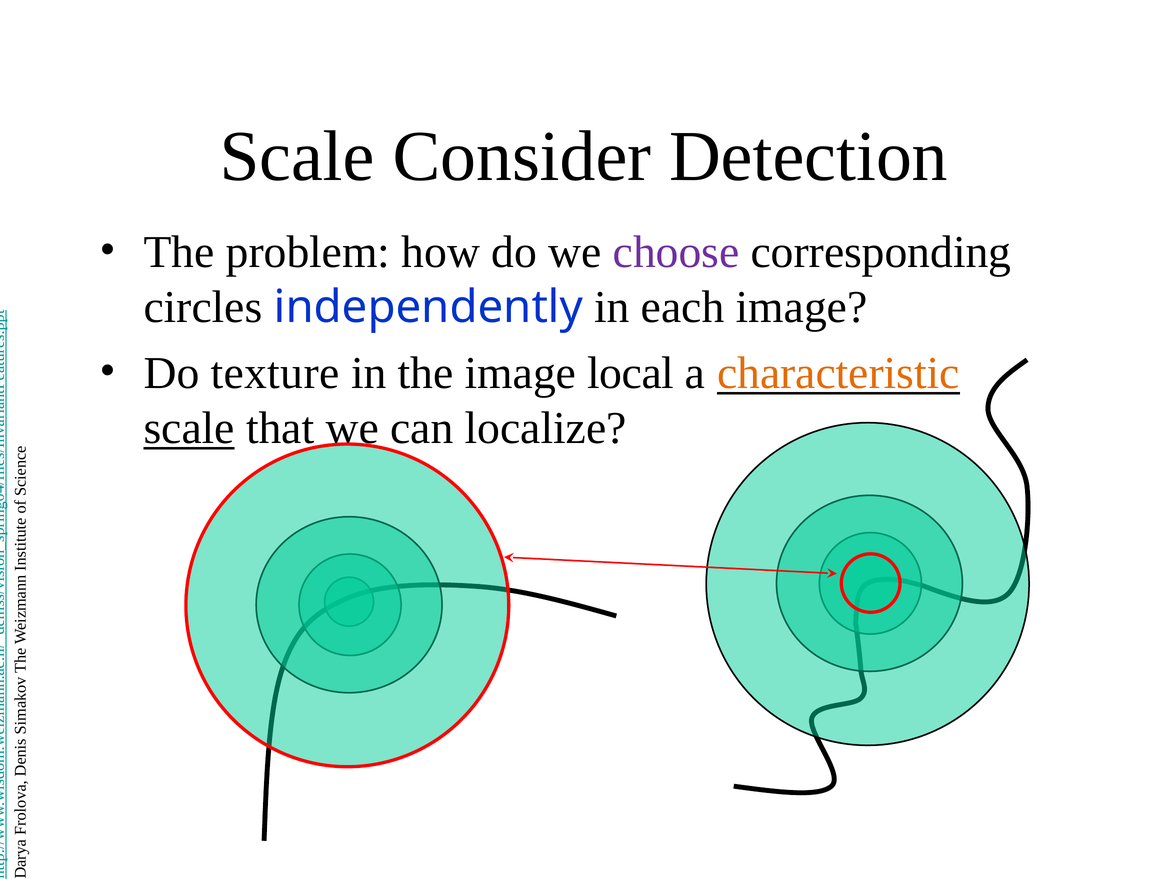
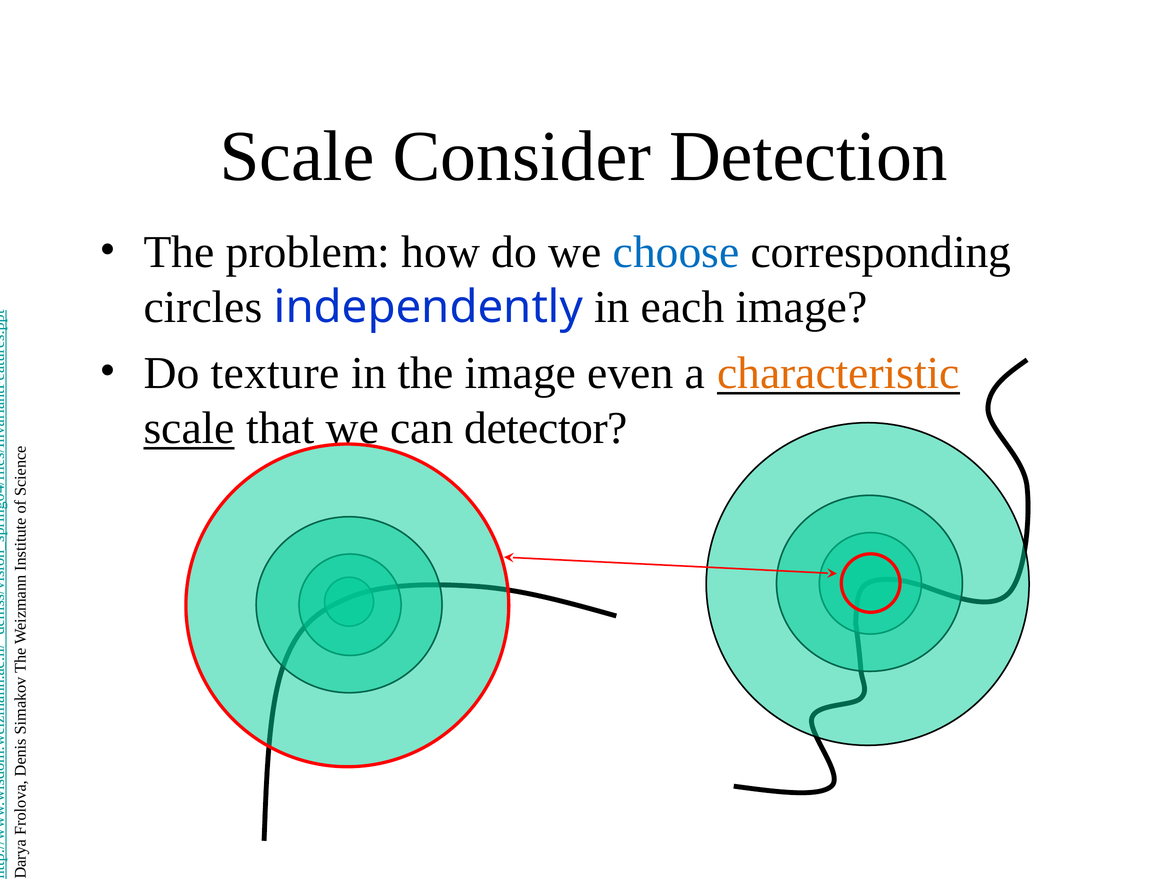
choose colour: purple -> blue (676, 252)
local: local -> even (630, 373)
localize: localize -> detector (546, 428)
